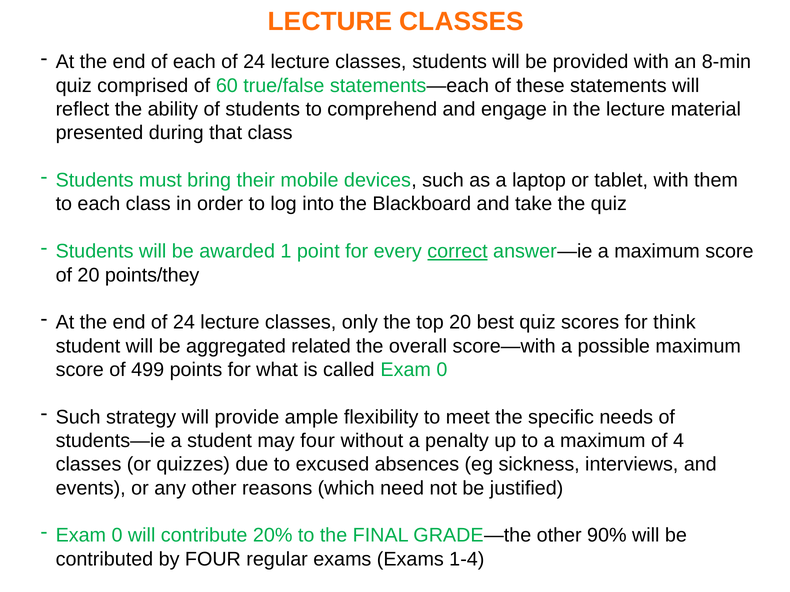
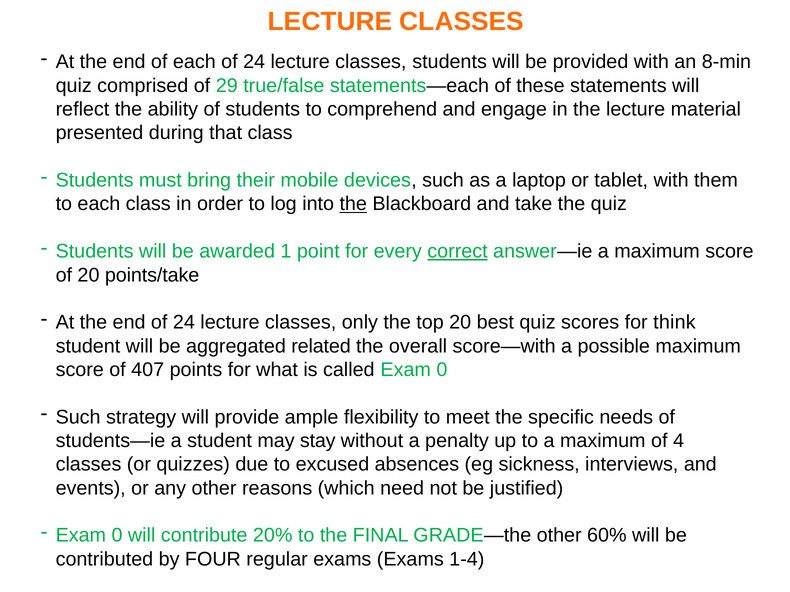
60: 60 -> 29 (227, 86)
the underline: none -> present (353, 204)
points/they: points/they -> points/take (152, 275)
499: 499 -> 407 (148, 370)
may four: four -> stay (318, 441)
90%: 90% -> 60% (607, 536)
